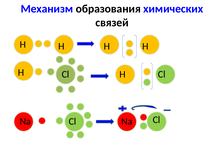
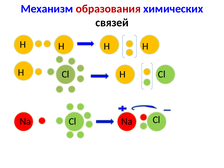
образования colour: black -> red (108, 9)
